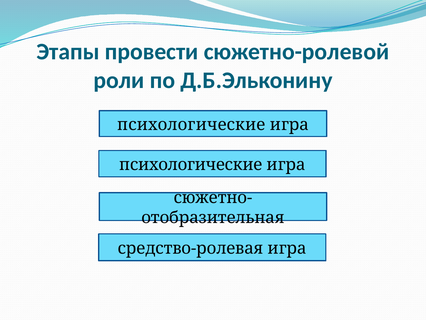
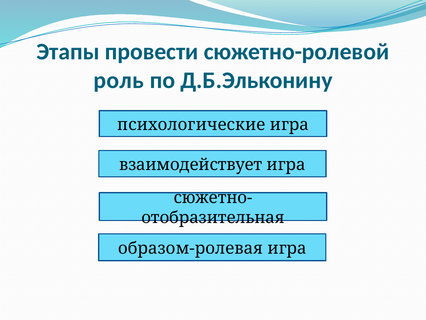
роли: роли -> роль (119, 80)
психологические: психологические -> взаимодействует (191, 165)
средство-ролевая: средство-ролевая -> образом-ролевая (190, 248)
